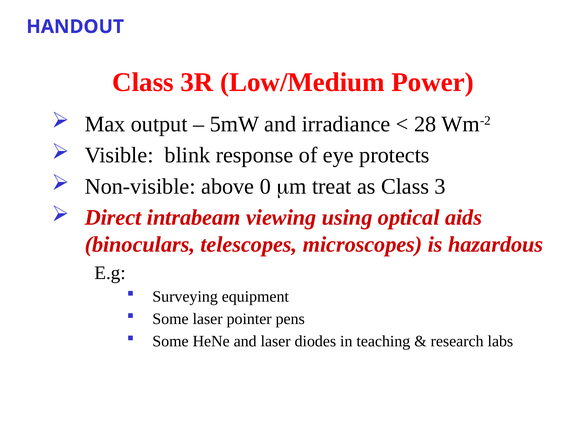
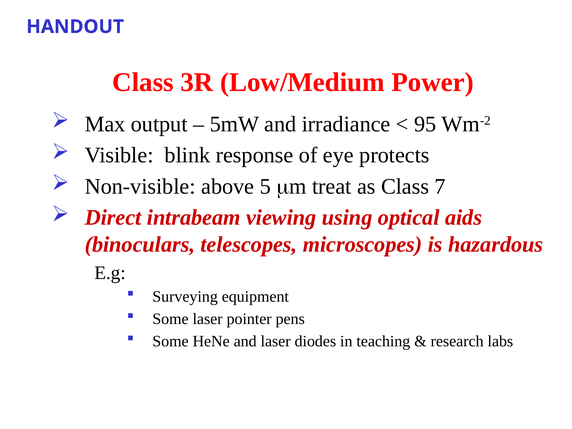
28: 28 -> 95 (425, 124)
0: 0 -> 5 (265, 186)
3: 3 -> 7 (440, 186)
